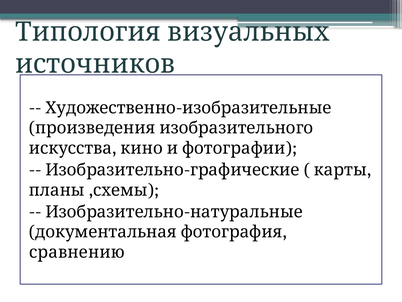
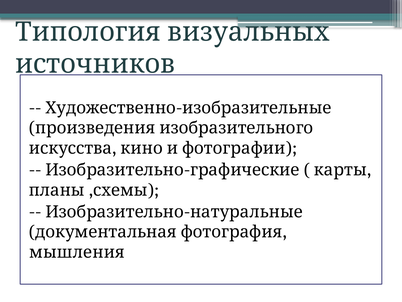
сравнению: сравнению -> мышления (77, 252)
